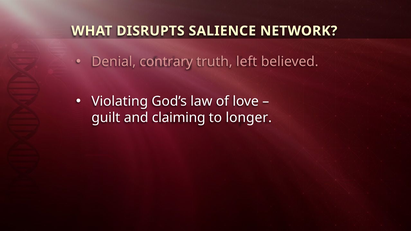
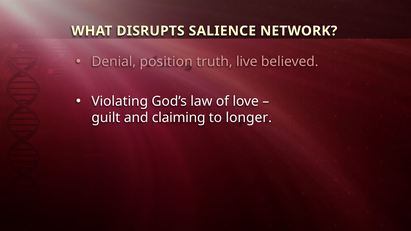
contrary: contrary -> position (166, 62)
left: left -> live (247, 62)
